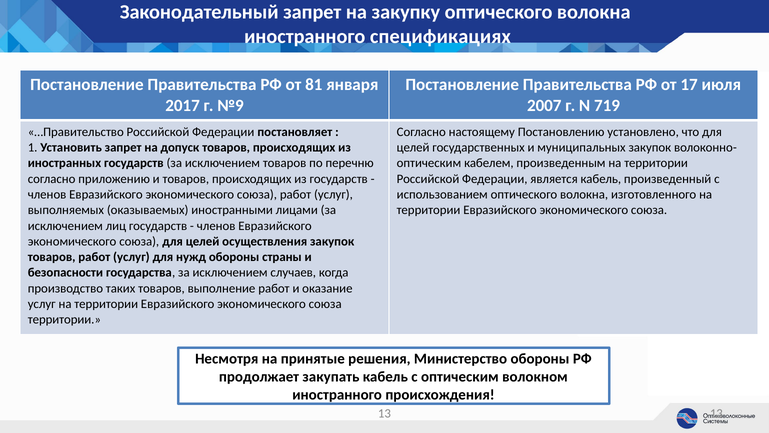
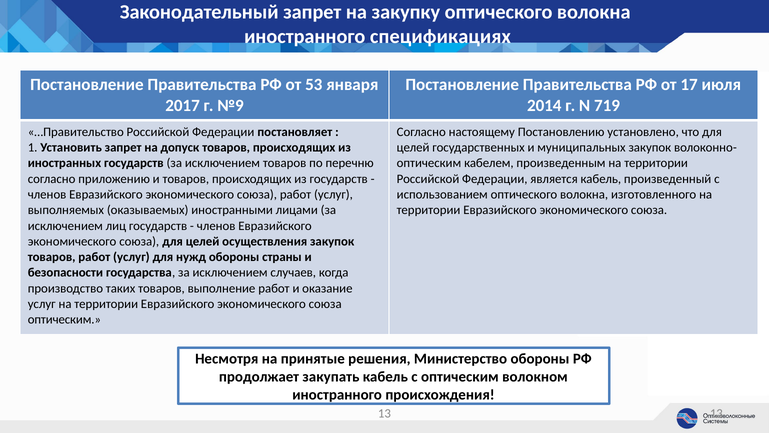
81: 81 -> 53 (314, 84)
2007: 2007 -> 2014 (544, 105)
территории: территории -> оптическим (64, 319)
